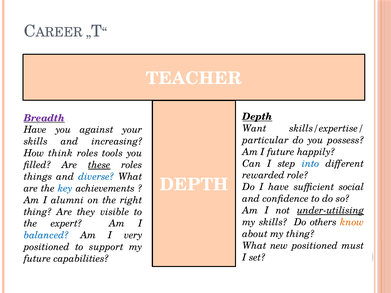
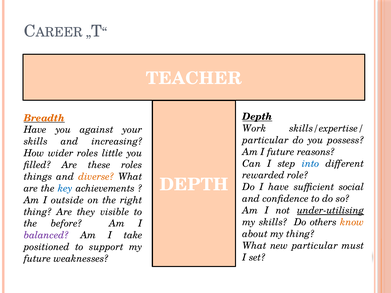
Breadth colour: purple -> orange (44, 118)
Want: Want -> Work (254, 128)
happily: happily -> reasons (316, 152)
think: think -> wider (61, 153)
tools: tools -> little (113, 153)
these underline: present -> none (99, 165)
diverse colour: blue -> orange (96, 177)
alumni: alumni -> outside (68, 200)
expert: expert -> before (66, 224)
balanced colour: blue -> purple (46, 235)
very: very -> take (133, 235)
new positioned: positioned -> particular (315, 246)
capabilities: capabilities -> weaknesses (81, 259)
